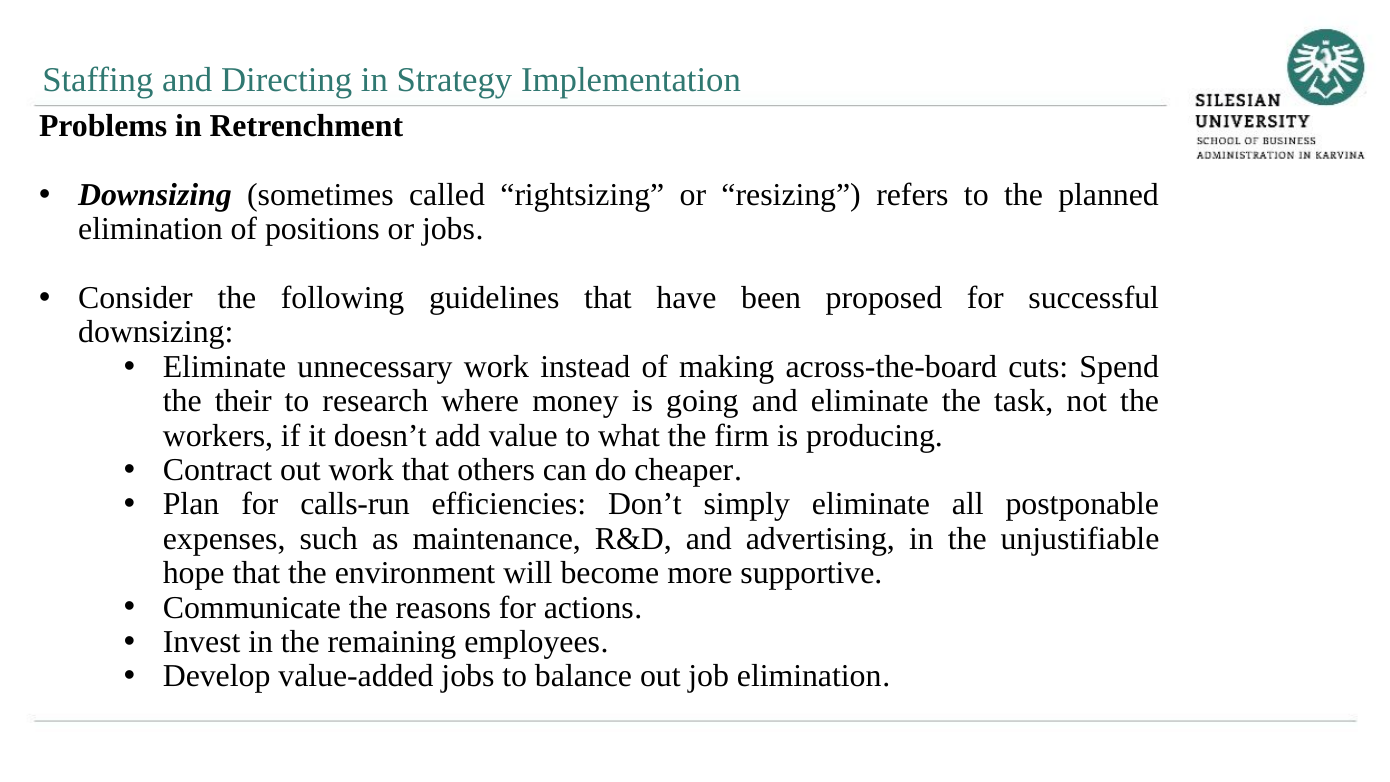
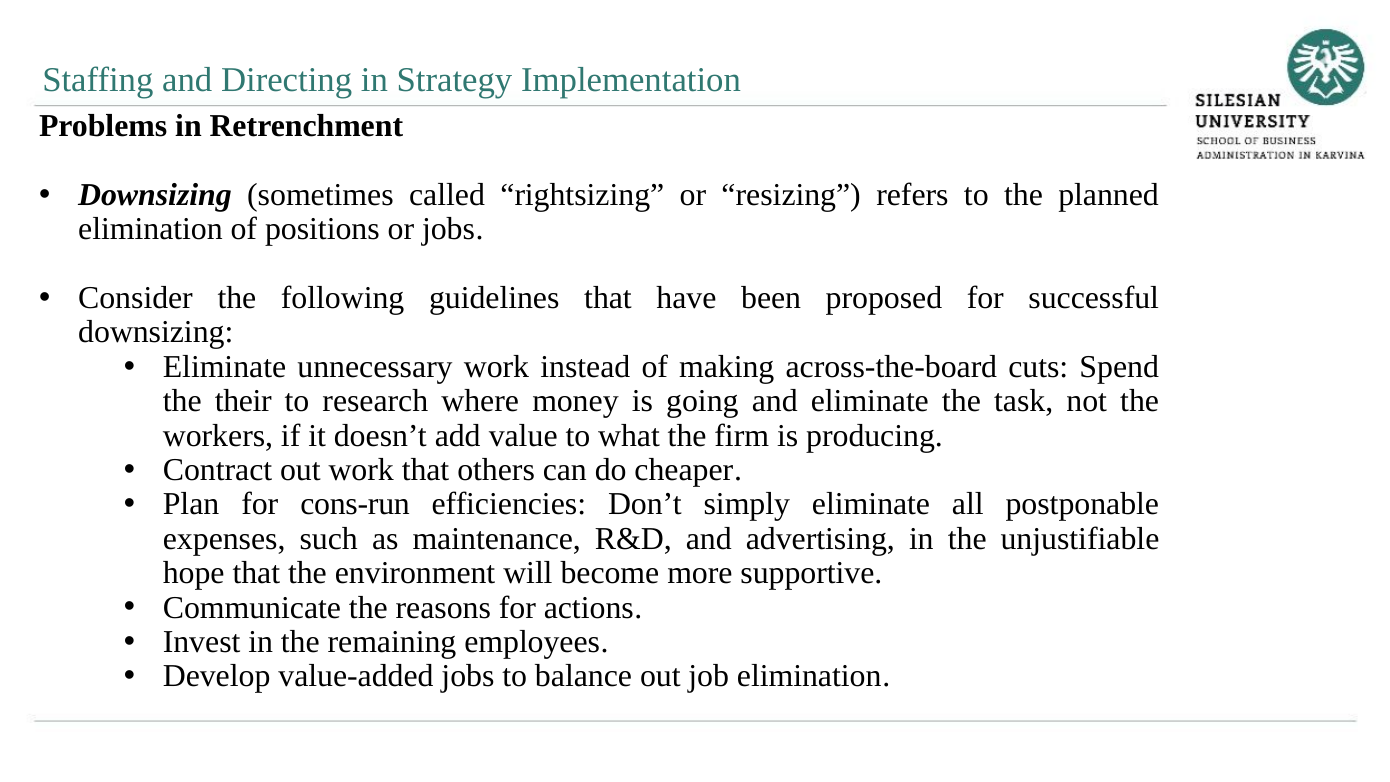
calls-run: calls-run -> cons-run (355, 504)
